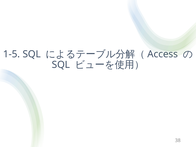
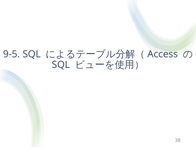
1-5: 1-5 -> 9-5 (12, 54)
